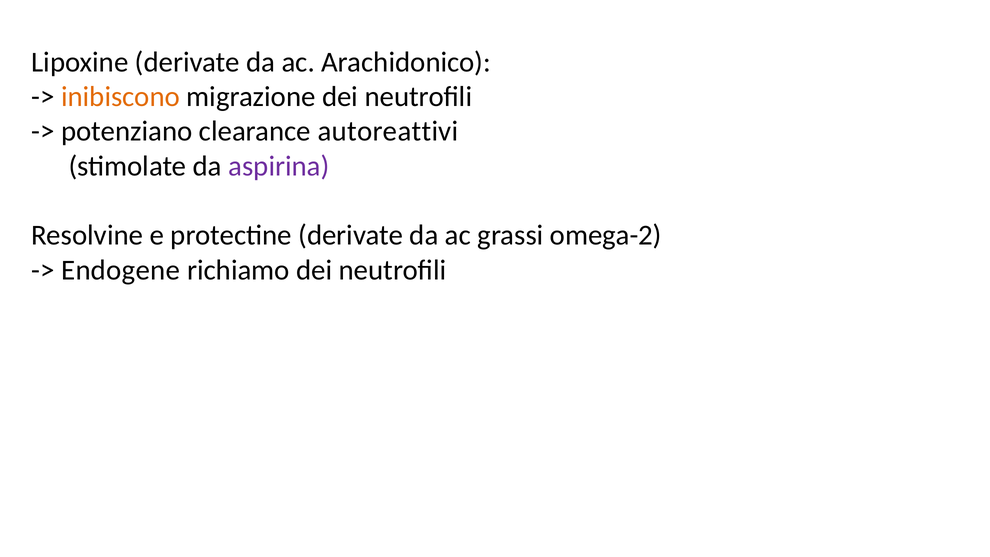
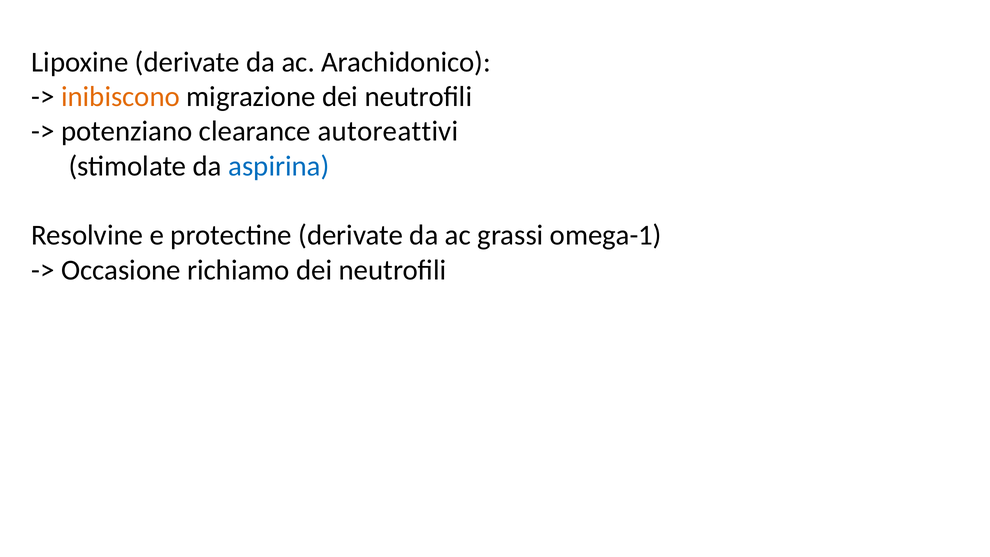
aspirina colour: purple -> blue (279, 166)
omega-2: omega-2 -> omega-1 (606, 235)
Endogene: Endogene -> Occasione (121, 270)
